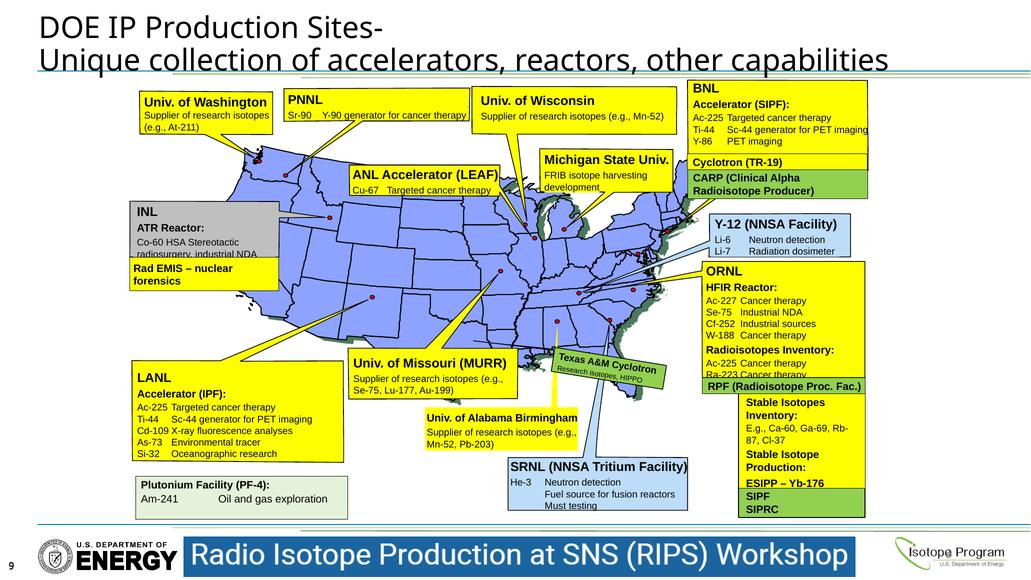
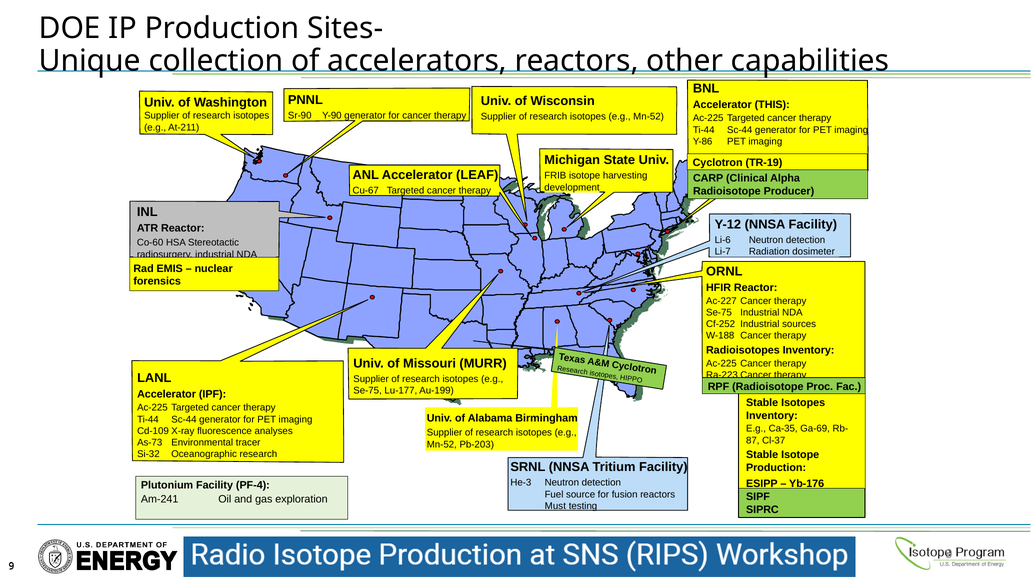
Accelerator SIPF: SIPF -> THIS (772, 105)
Ca-60: Ca-60 -> Ca-35 (783, 429)
